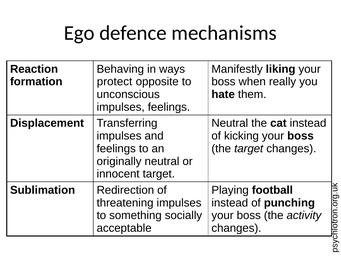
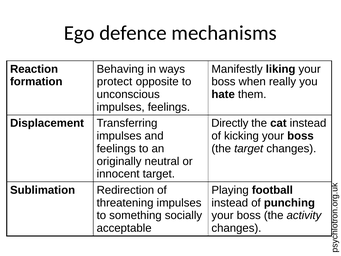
Neutral: Neutral -> Directly (230, 123)
